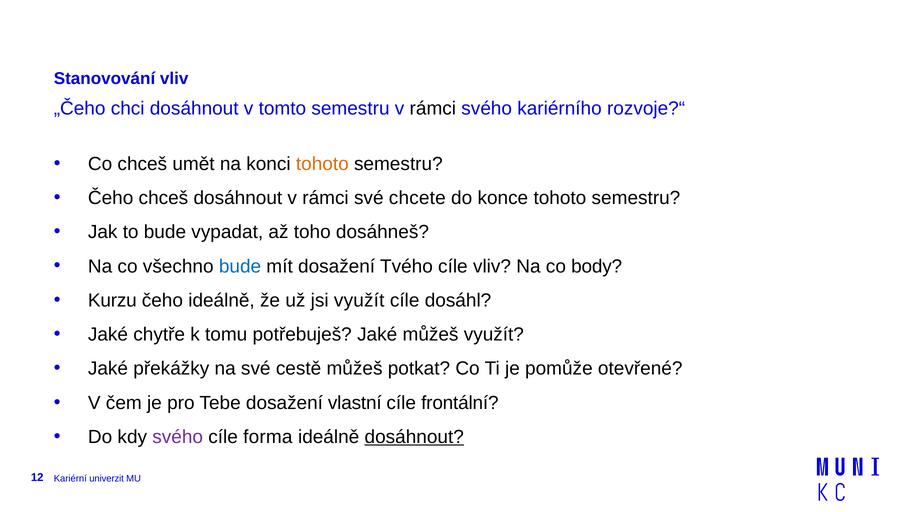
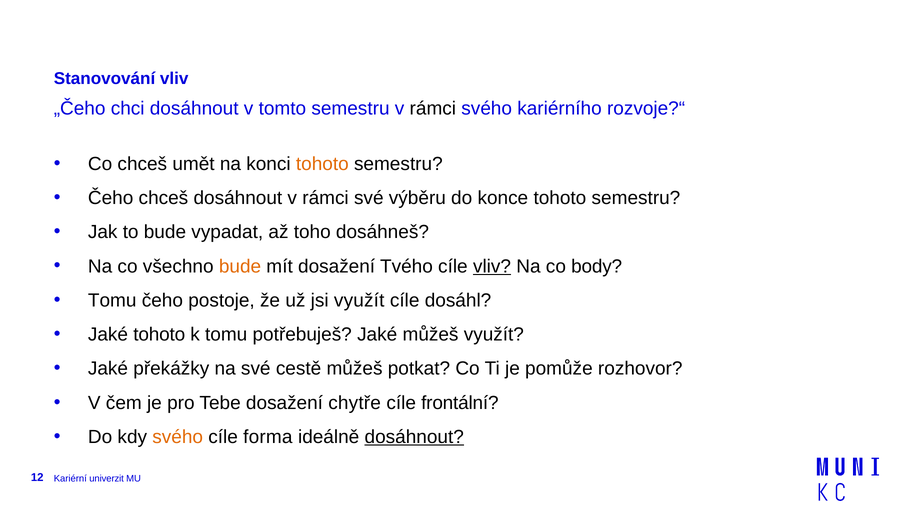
chcete: chcete -> výběru (417, 198)
bude colour: blue -> orange (240, 267)
vliv underline: none -> present (492, 267)
Kurzu: Kurzu -> Tomu (112, 301)
čeho ideálně: ideálně -> postoje (222, 301)
Jaké chytře: chytře -> tohoto (159, 335)
otevřené: otevřené -> rozhovor (640, 369)
vlastní: vlastní -> chytře (355, 403)
svého colour: purple -> orange (178, 437)
